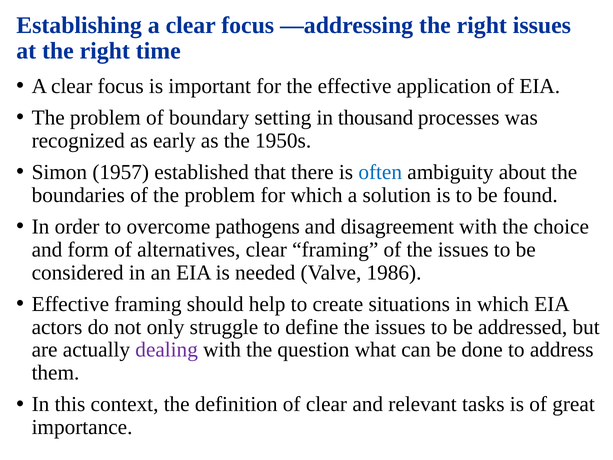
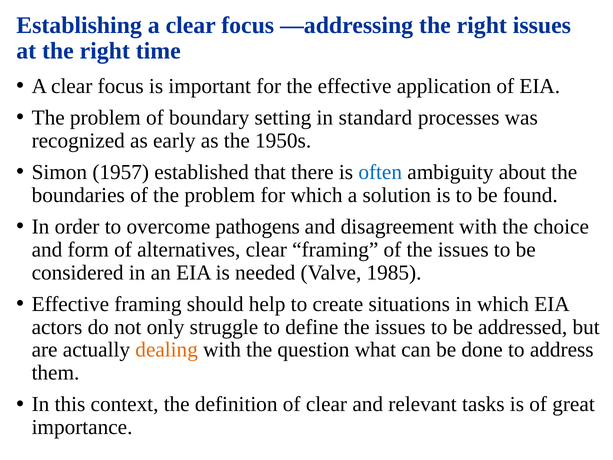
thousand: thousand -> standard (375, 117)
1986: 1986 -> 1985 (394, 272)
dealing colour: purple -> orange (167, 350)
